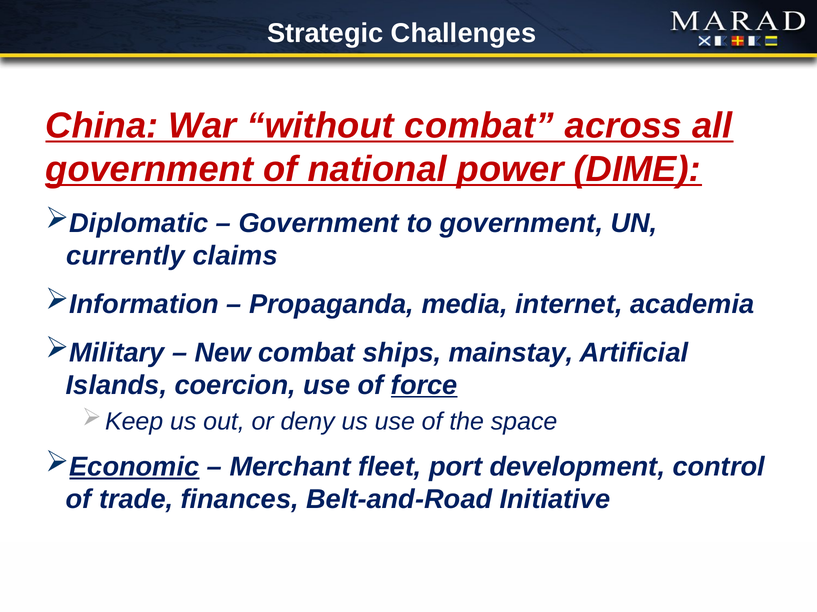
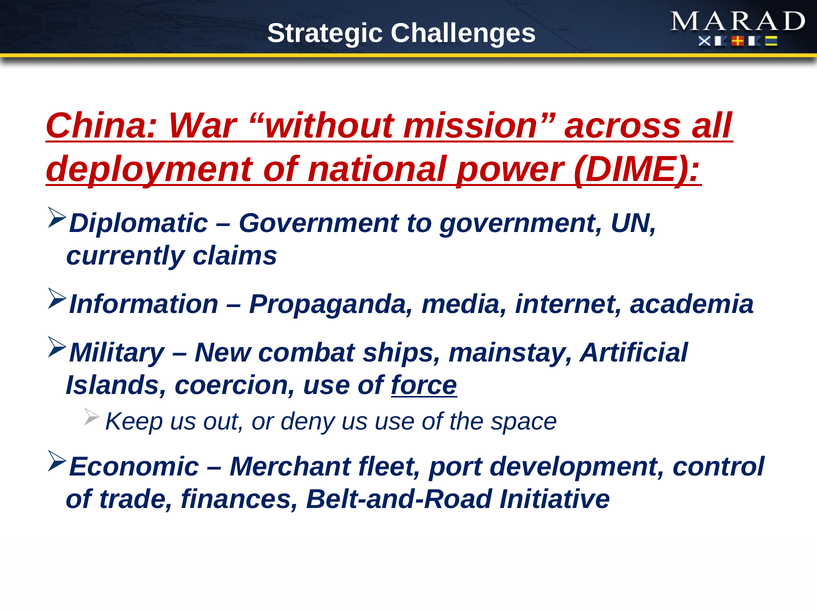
without combat: combat -> mission (480, 126)
government: government -> deployment (149, 169)
Economic underline: present -> none (134, 467)
